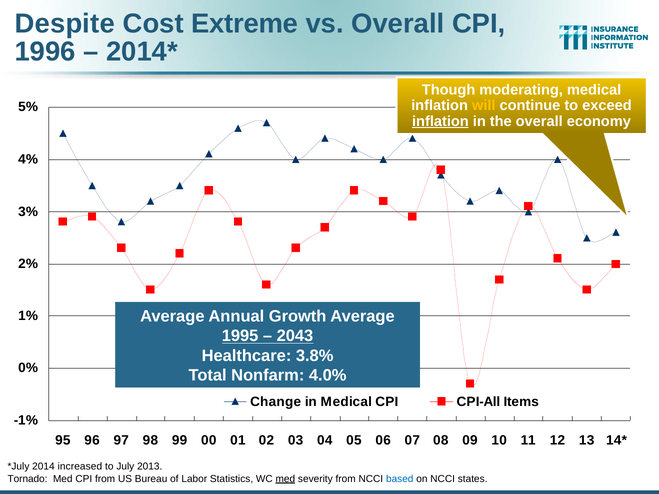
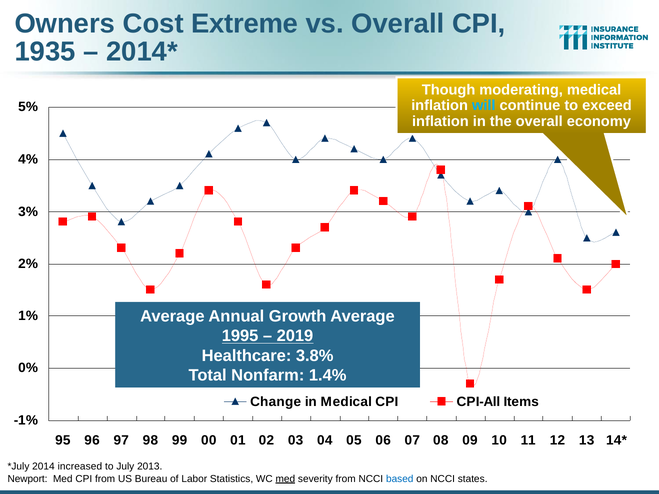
Despite: Despite -> Owners (65, 24)
1996: 1996 -> 1935 (45, 52)
will colour: yellow -> light blue (484, 106)
inflation underline: present -> none (440, 121)
2043: 2043 -> 2019 (295, 336)
4.0%: 4.0% -> 1.4% (328, 376)
Tornado: Tornado -> Newport (28, 479)
